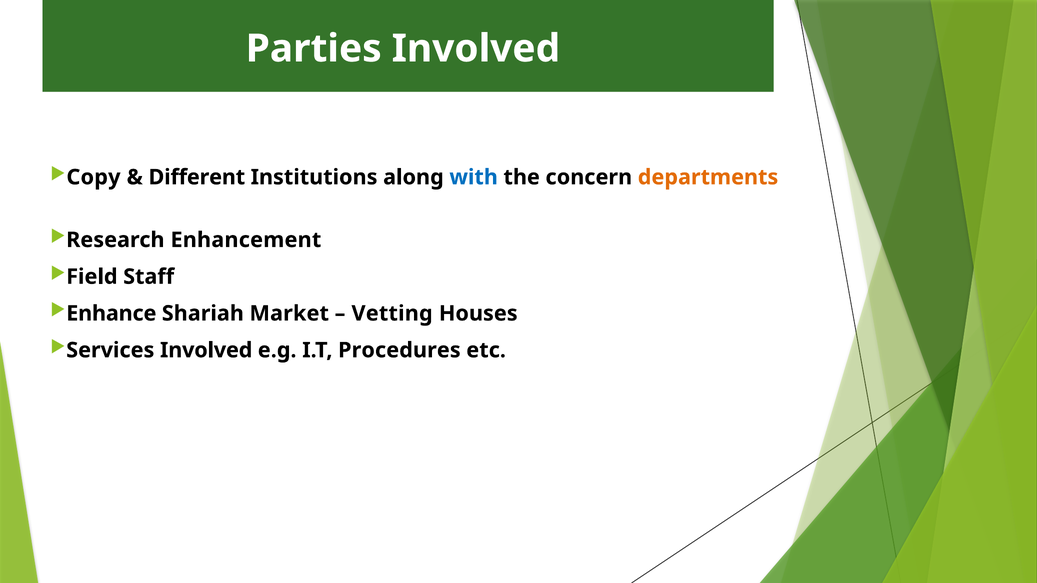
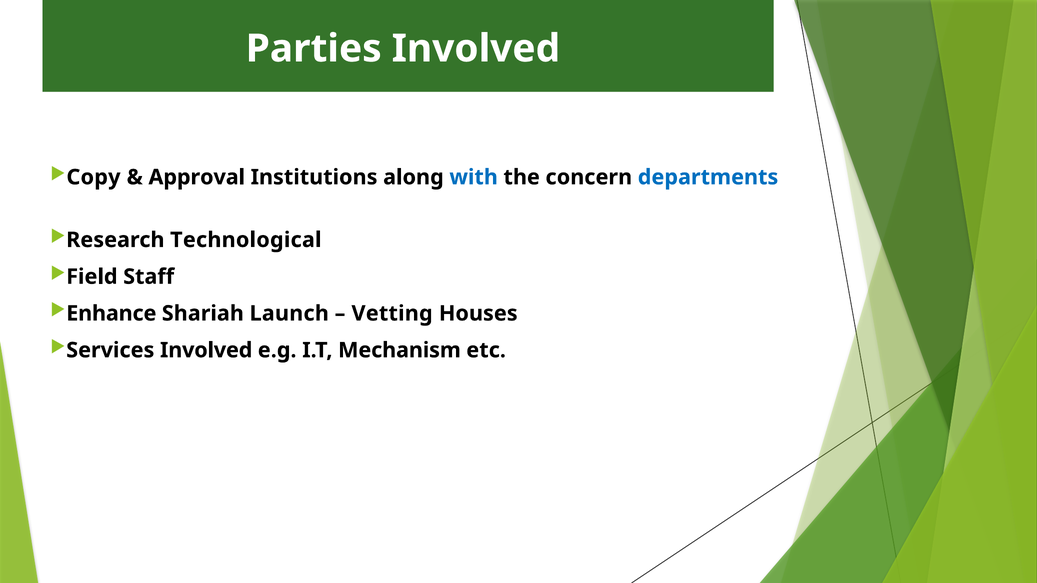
Different: Different -> Approval (197, 177)
departments colour: orange -> blue (708, 177)
Enhancement: Enhancement -> Technological (246, 240)
Market: Market -> Launch (289, 314)
Procedures: Procedures -> Mechanism (400, 350)
